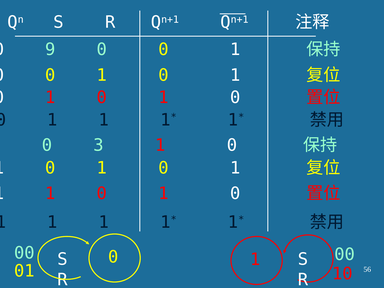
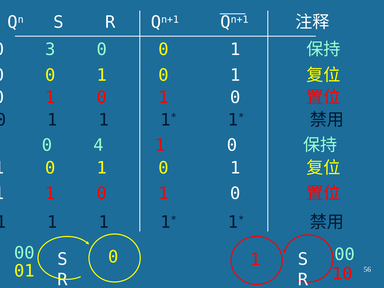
9: 9 -> 3 (50, 50)
3: 3 -> 4 (98, 145)
